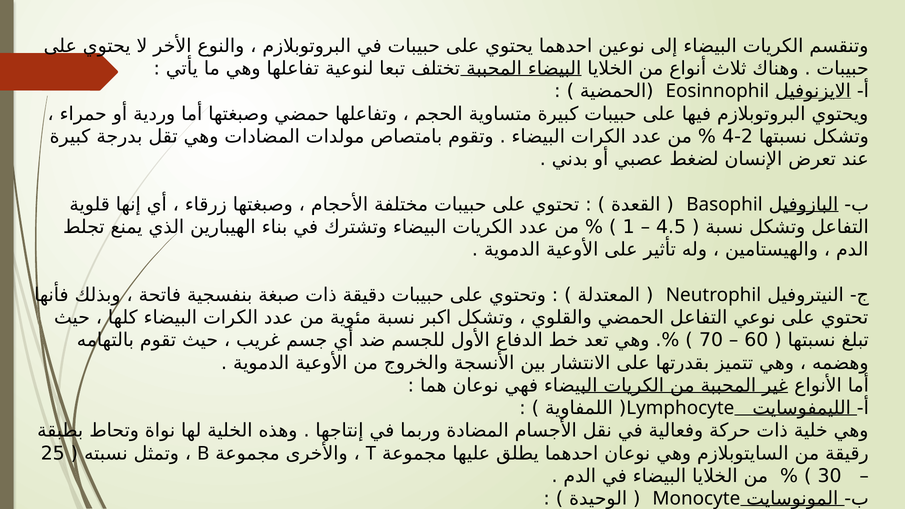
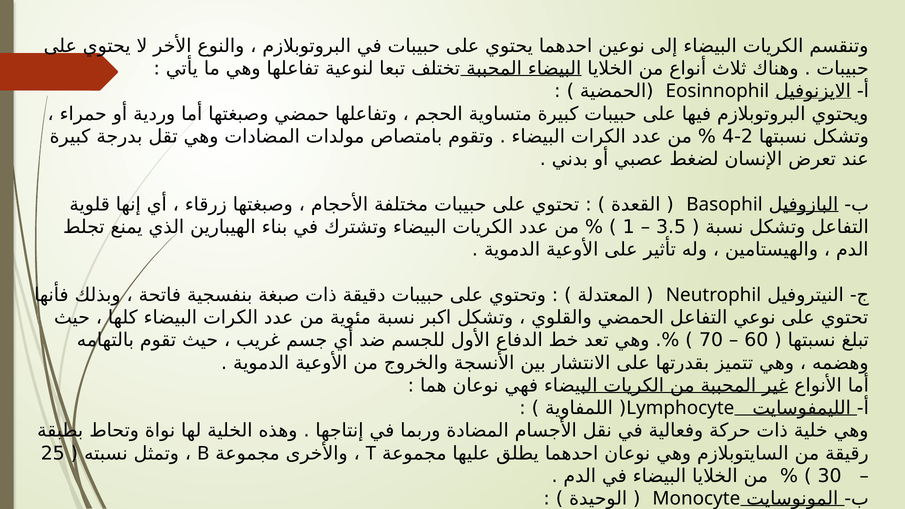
4.5: 4.5 -> 3.5 (671, 227)
